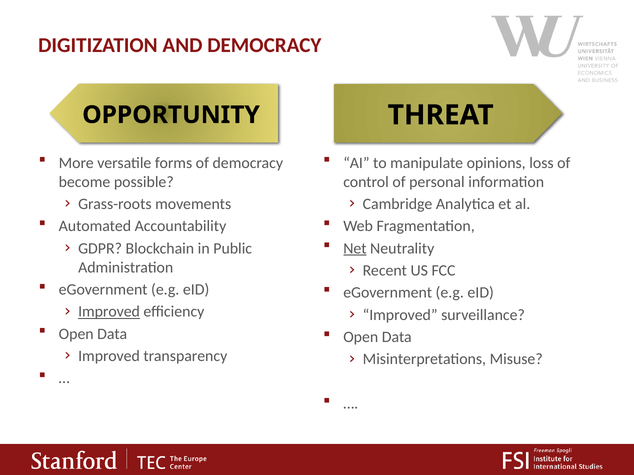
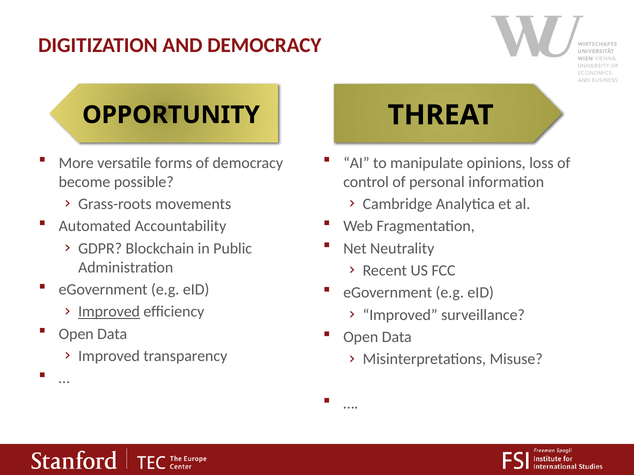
Net underline: present -> none (355, 249)
